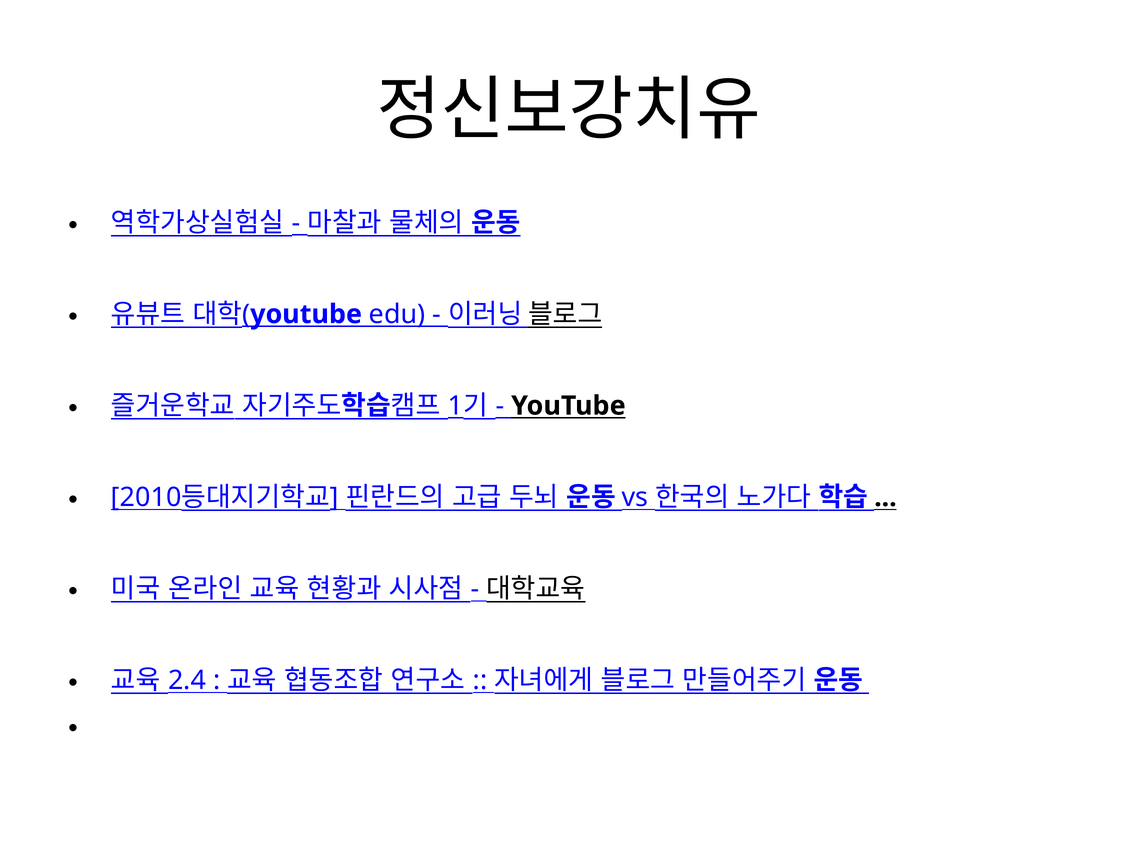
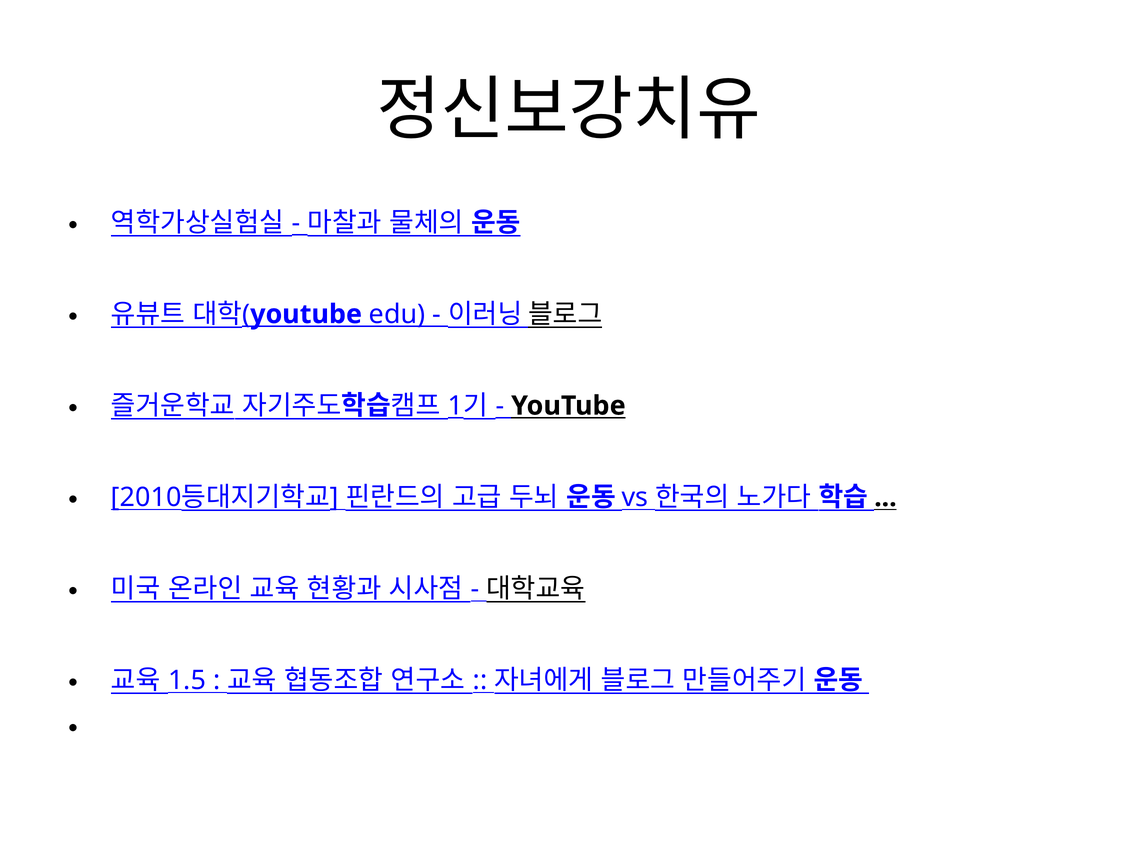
2.4: 2.4 -> 1.5 (187, 681)
